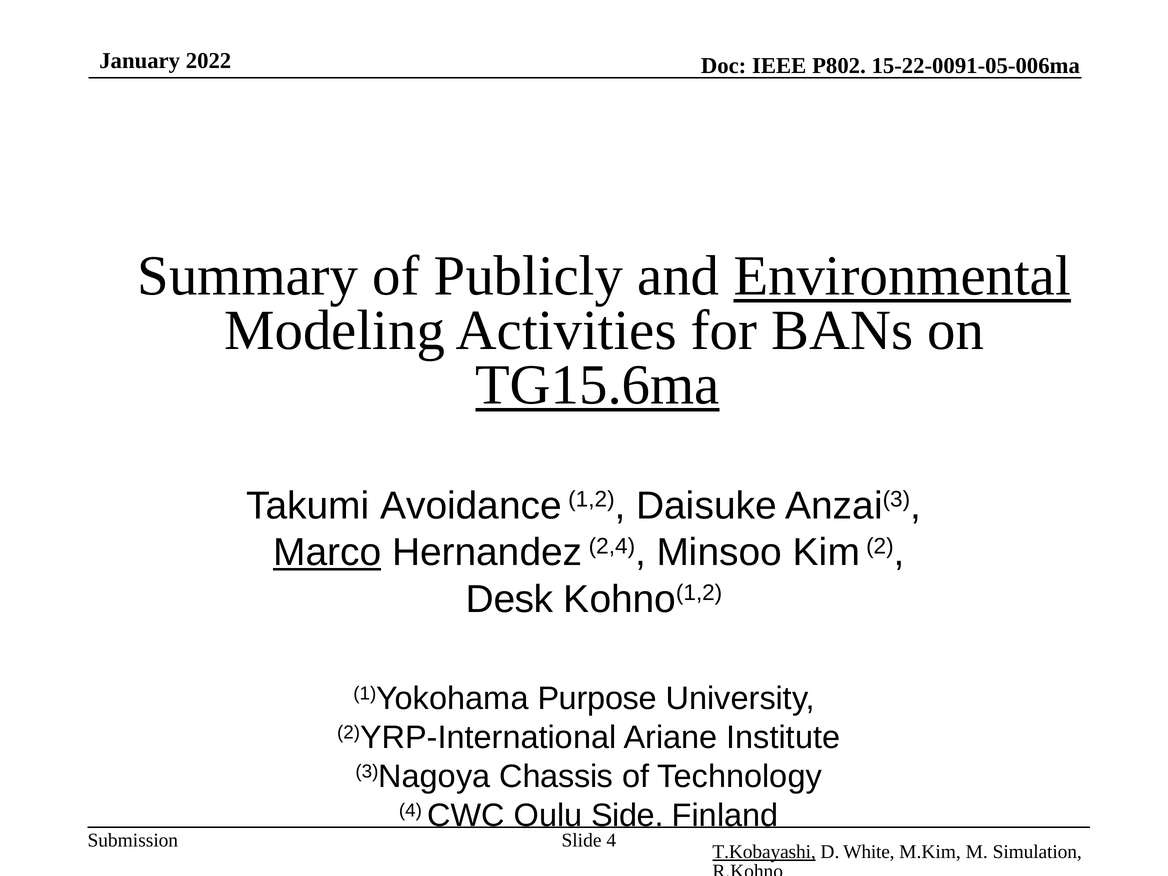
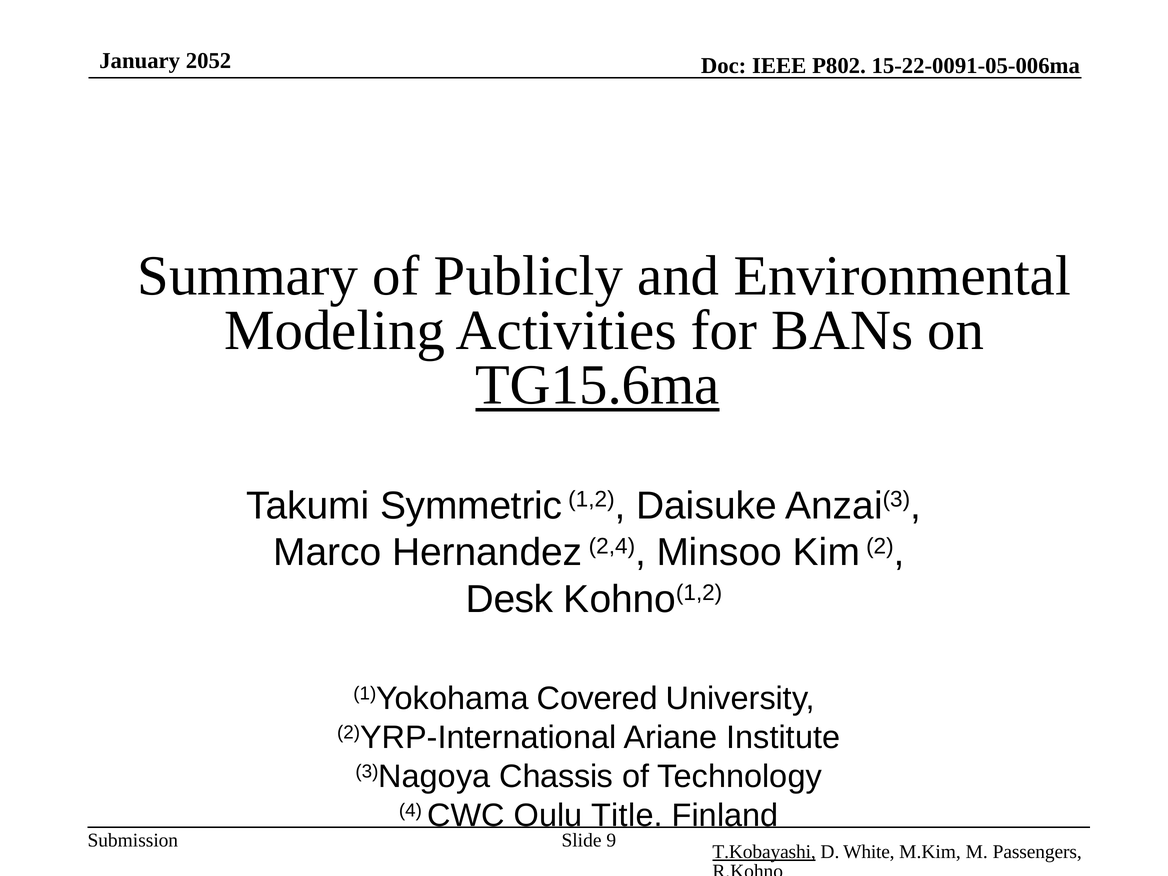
2022: 2022 -> 2052 (209, 61)
Environmental underline: present -> none (902, 276)
Avoidance: Avoidance -> Symmetric (471, 506)
Marco underline: present -> none (327, 553)
Purpose: Purpose -> Covered (597, 699)
Side: Side -> Title (627, 816)
Slide 4: 4 -> 9 (611, 840)
Simulation: Simulation -> Passengers (1037, 852)
